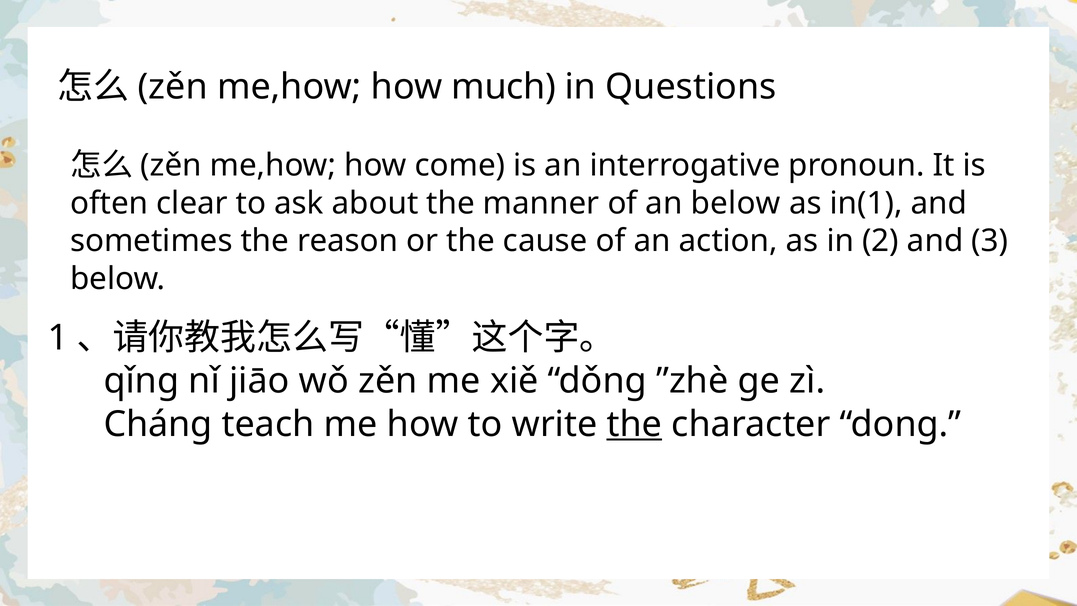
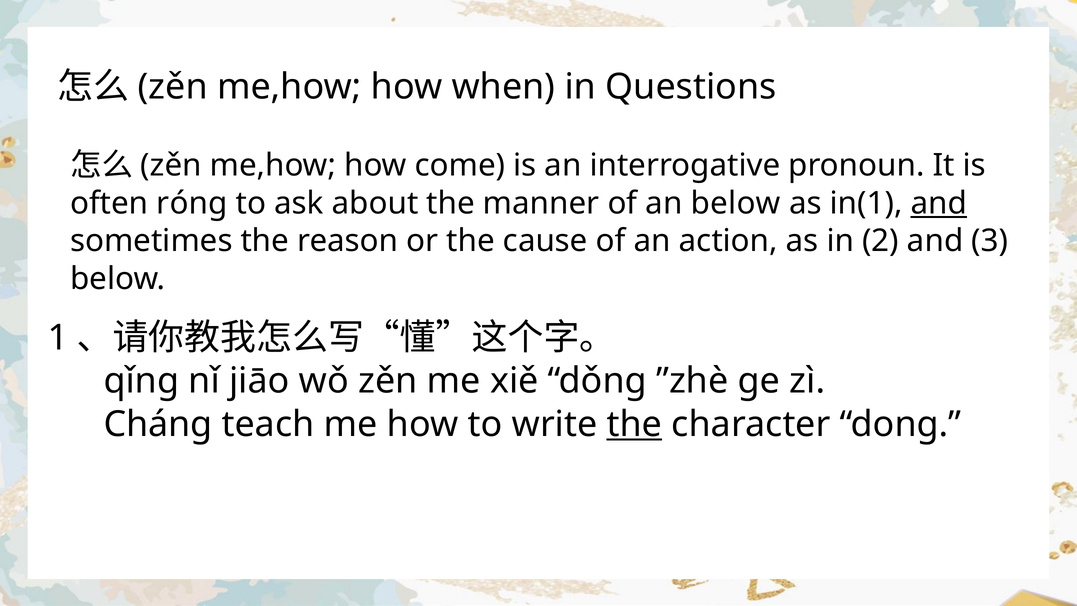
much: much -> when (503, 87)
clear: clear -> róng (192, 203)
and underline: none -> present (939, 203)
